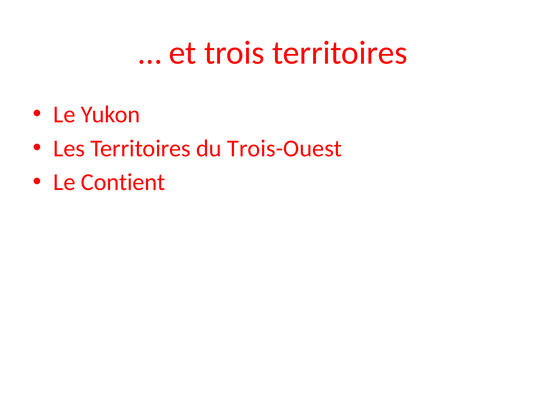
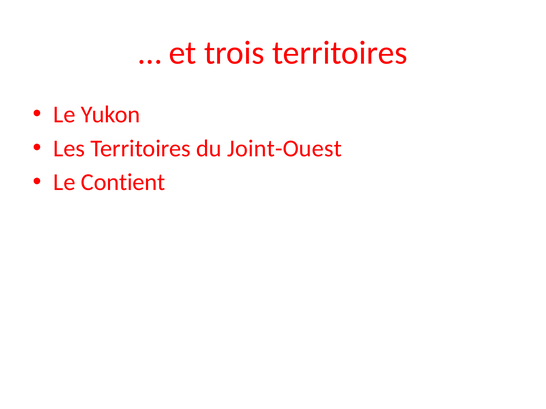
Trois-Ouest: Trois-Ouest -> Joint-Ouest (285, 149)
